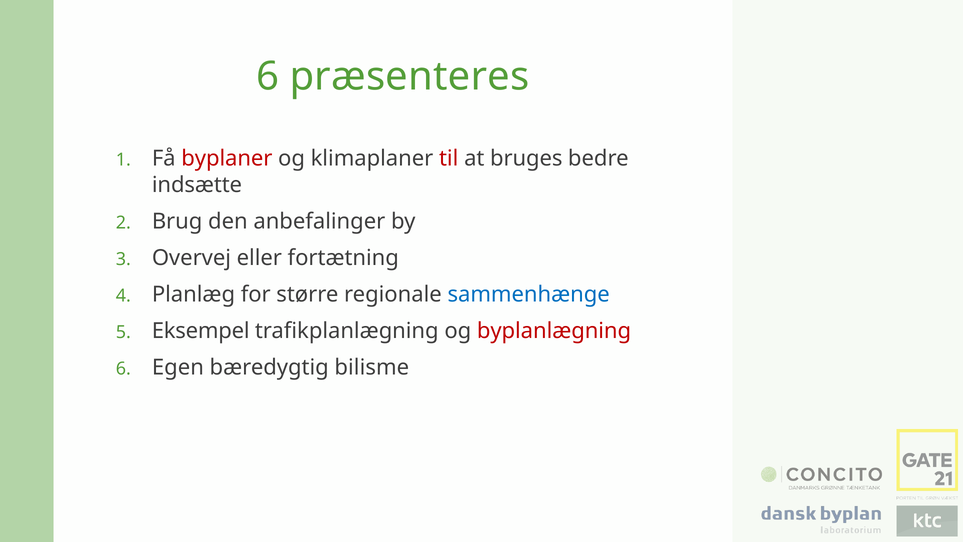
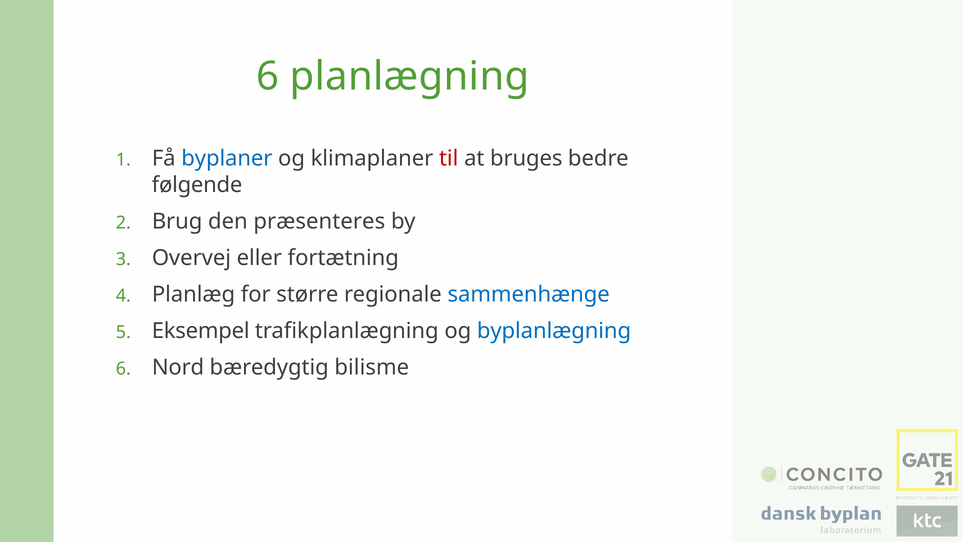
præsenteres: præsenteres -> planlægning (409, 77)
byplaner colour: red -> blue (227, 158)
indsætte: indsætte -> følgende (197, 185)
anbefalinger: anbefalinger -> præsenteres (319, 221)
byplanlægning colour: red -> blue (554, 331)
Egen: Egen -> Nord (178, 367)
